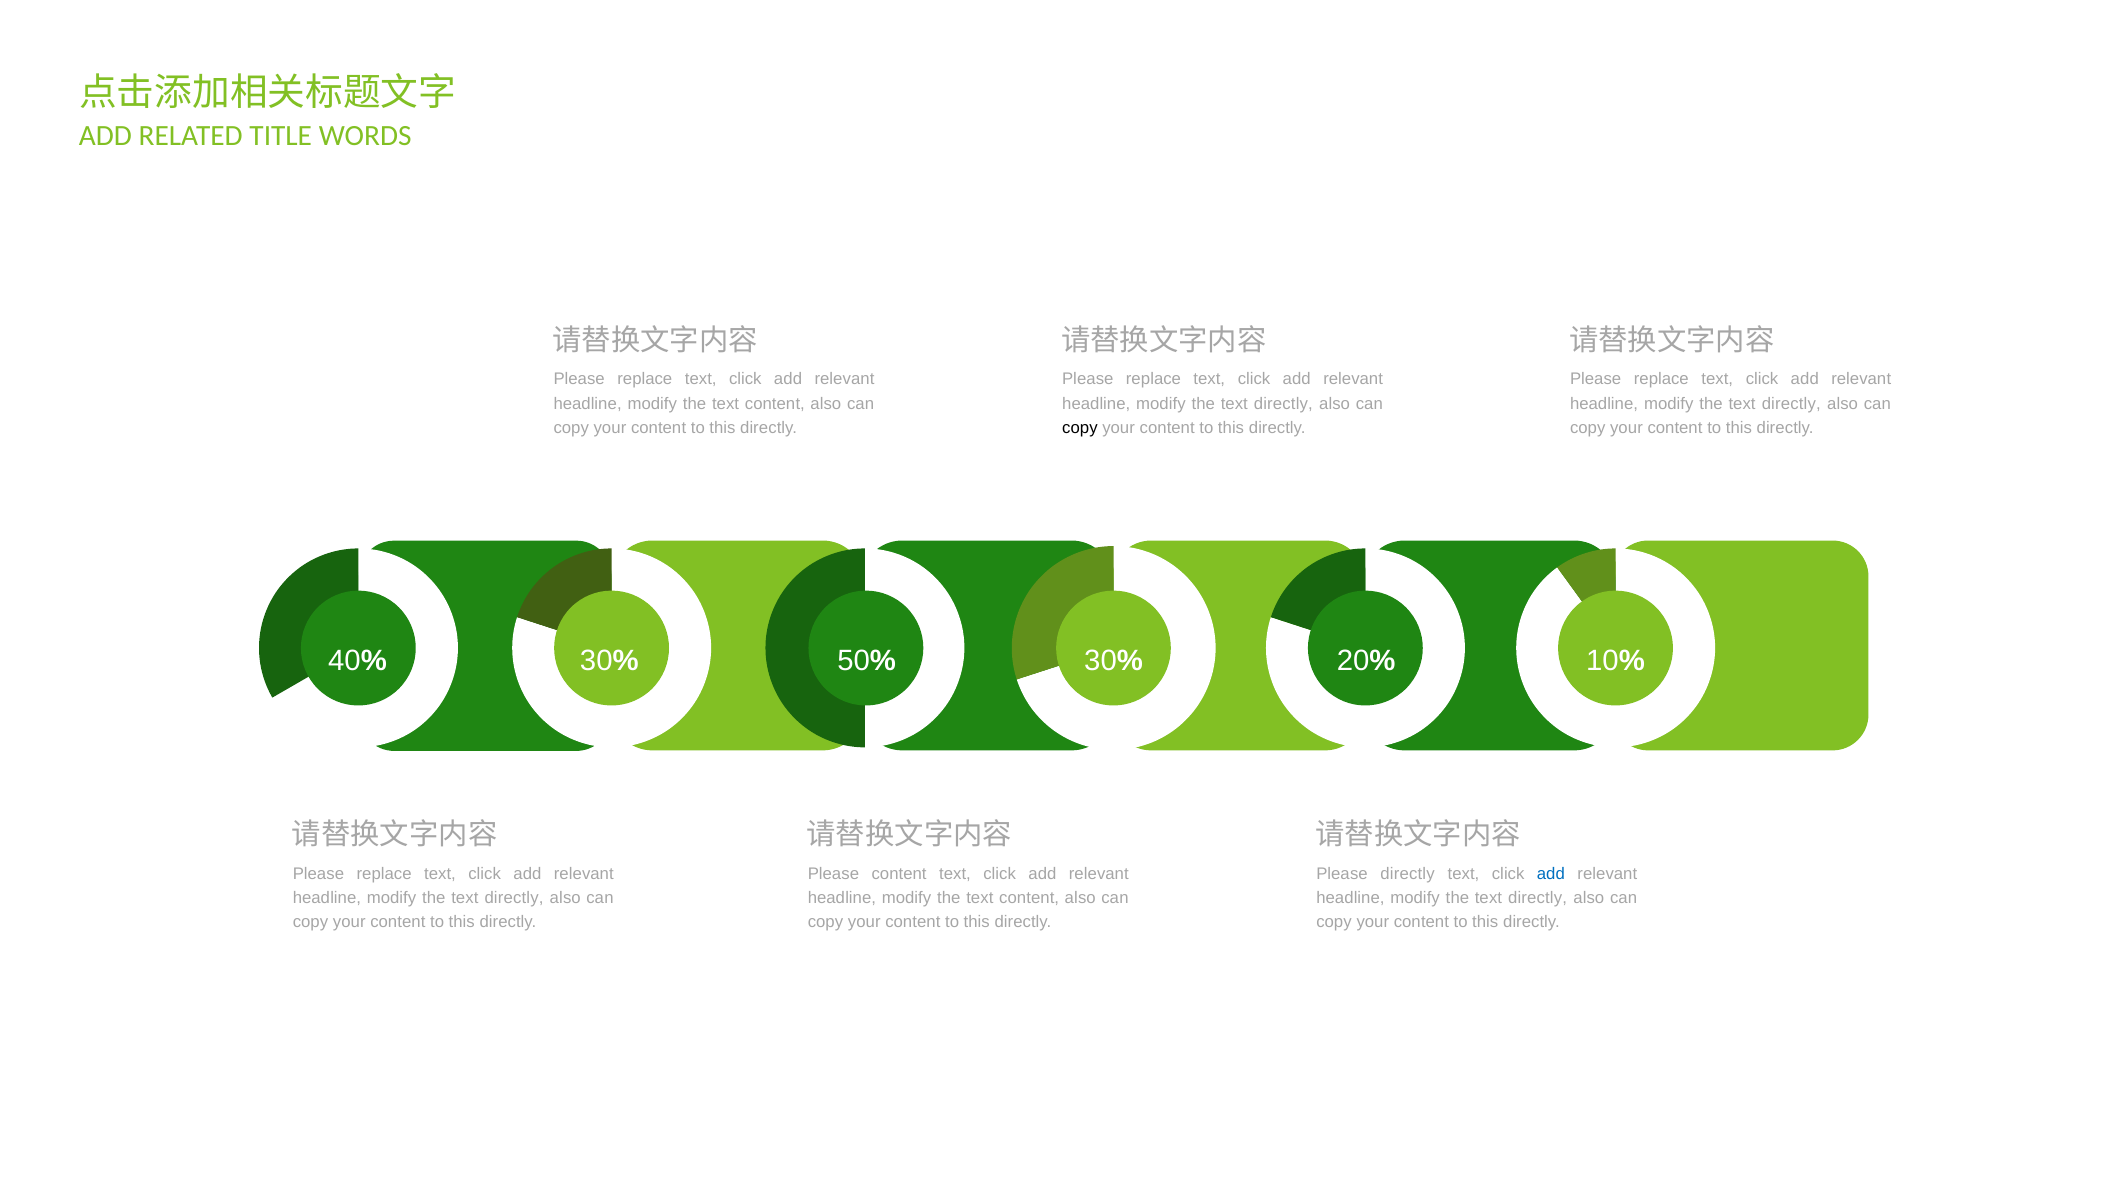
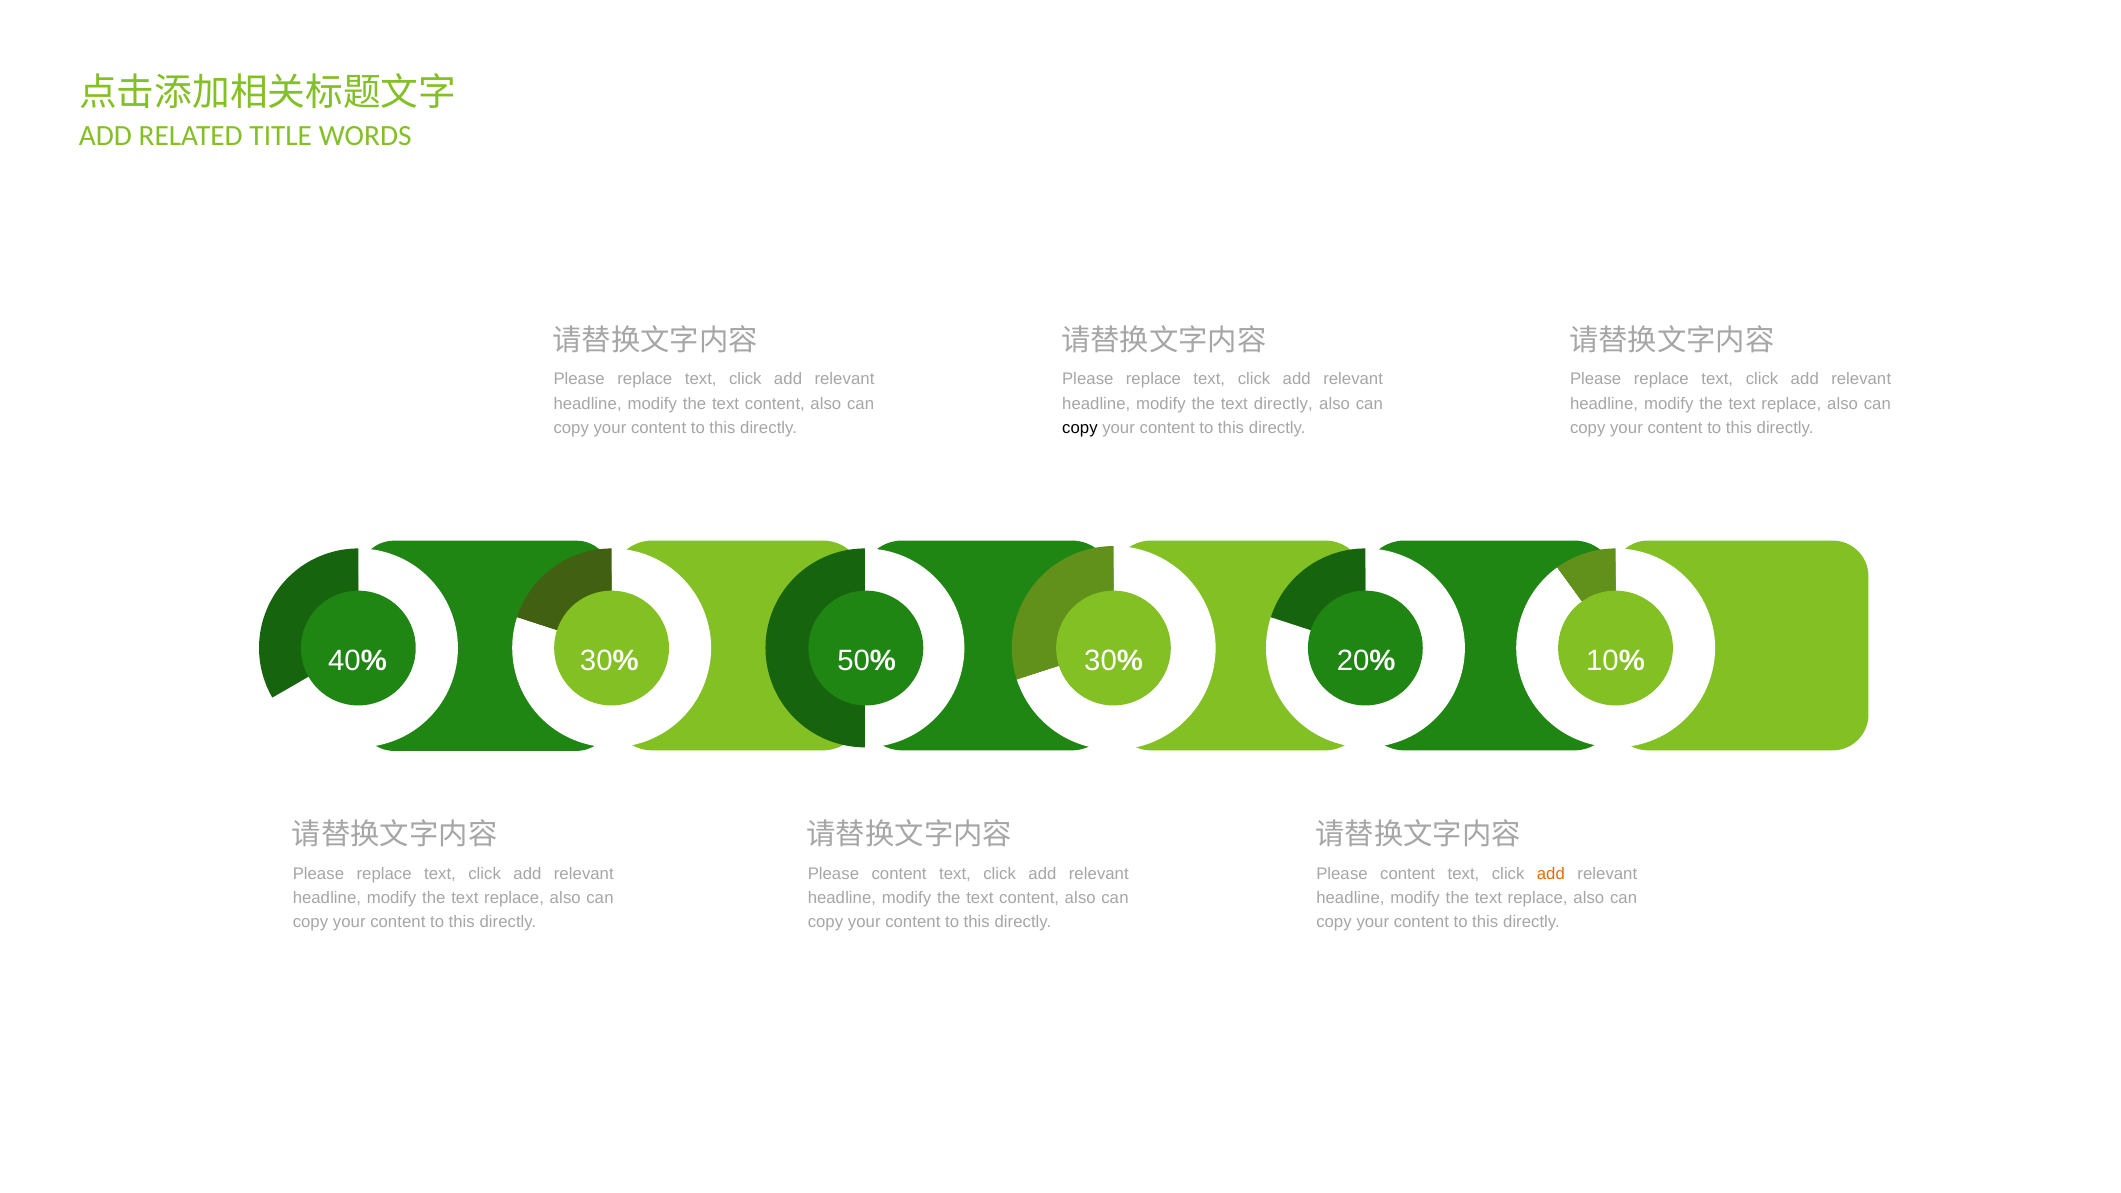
directly: directly -> replace (1791, 403)
directly: directly -> content (1408, 874)
add colour: blue -> orange (1551, 874)
directly: directly -> replace (514, 898)
directly: directly -> replace (1538, 898)
